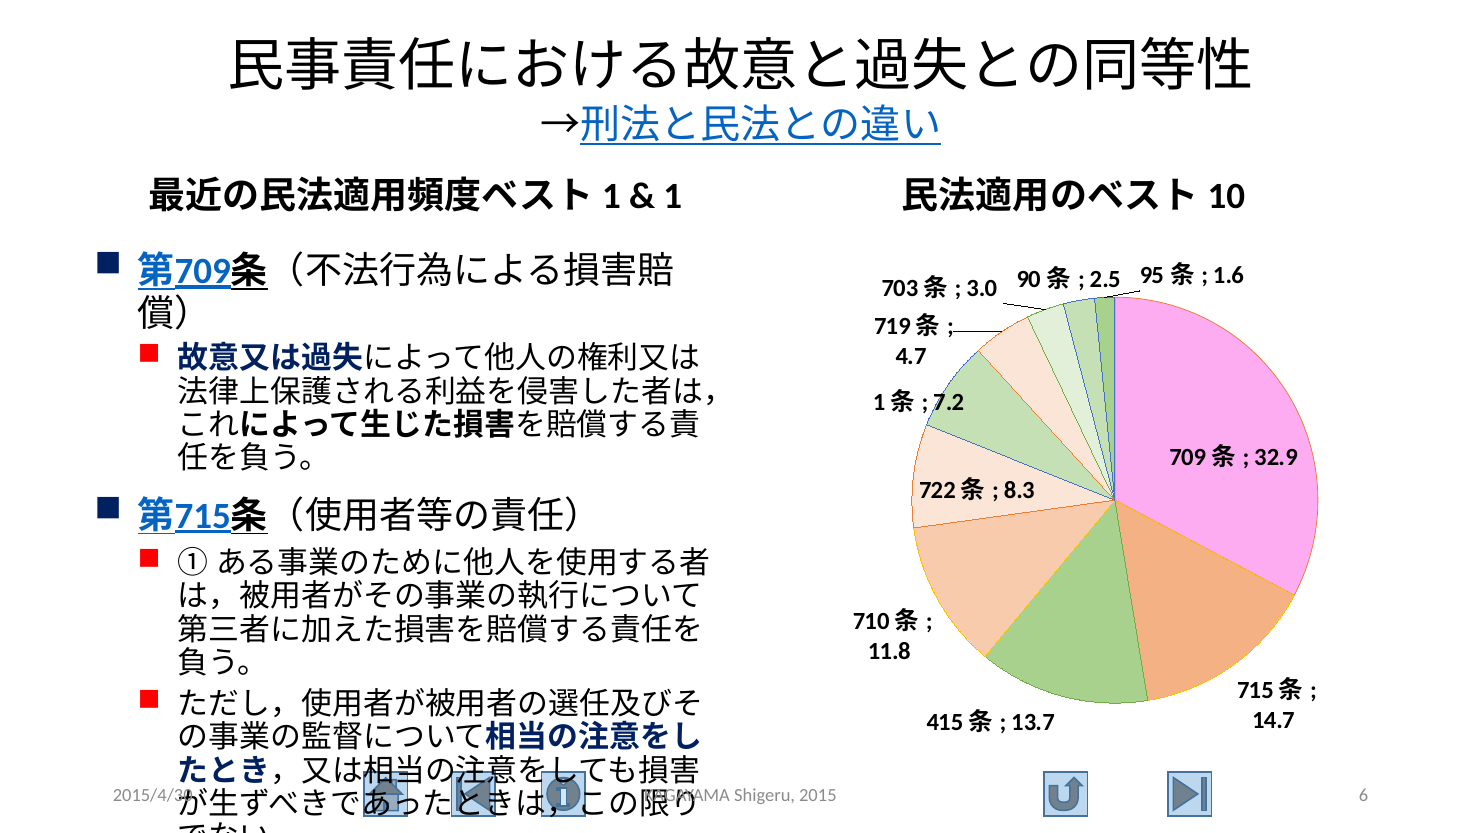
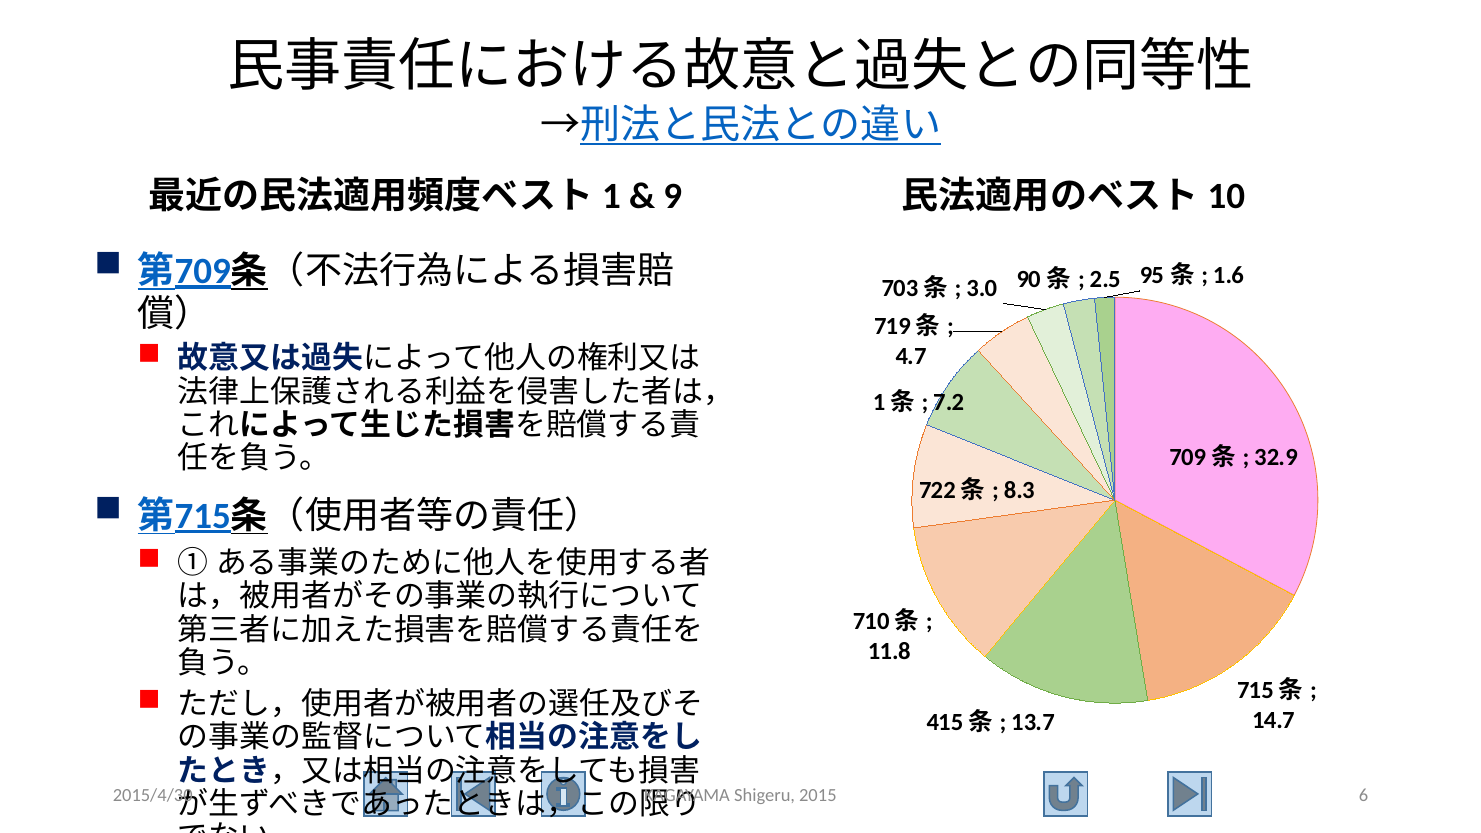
1: 1 -> 9 (673, 197)
